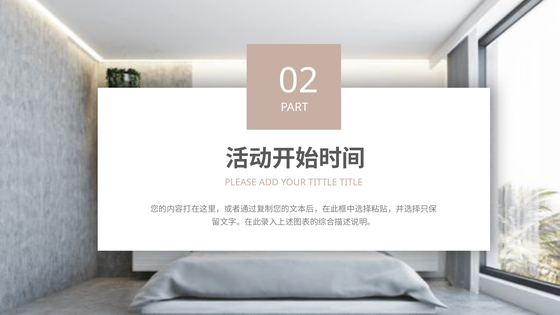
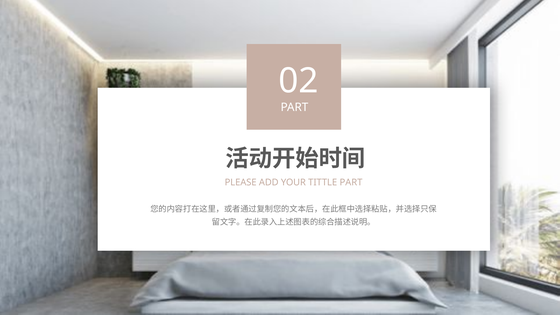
TITTLE TITLE: TITLE -> PART (351, 182)
